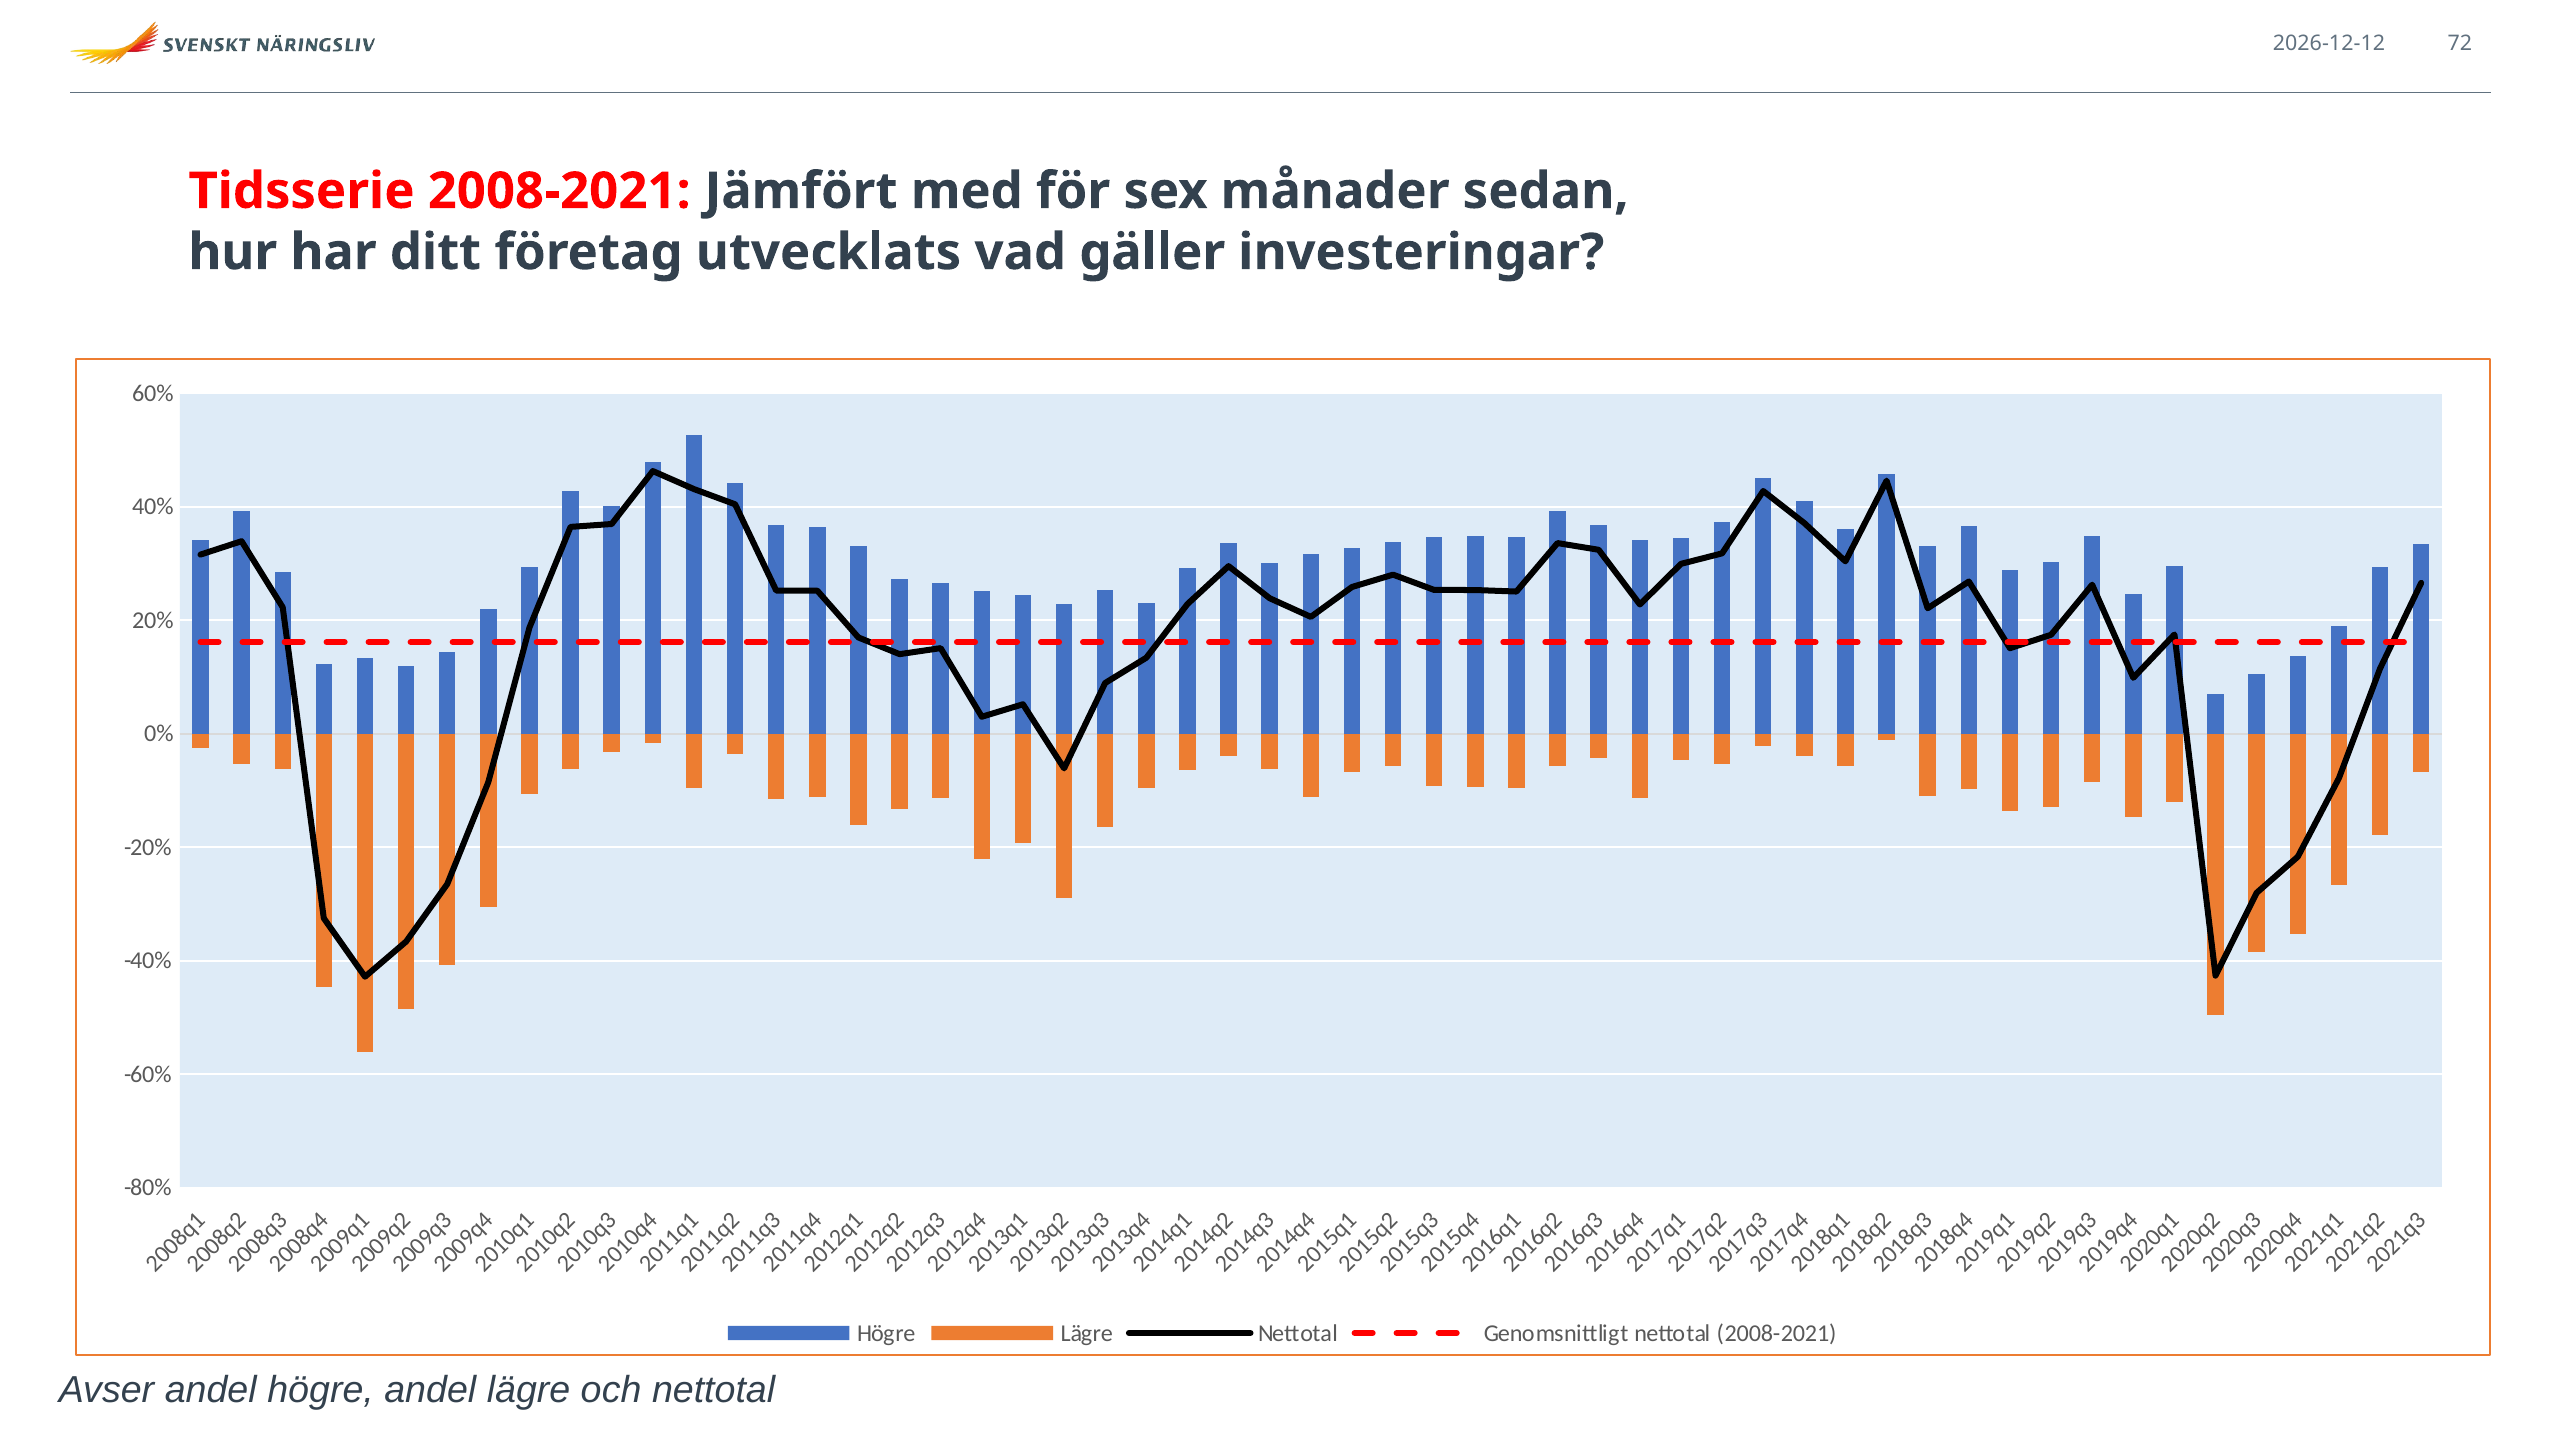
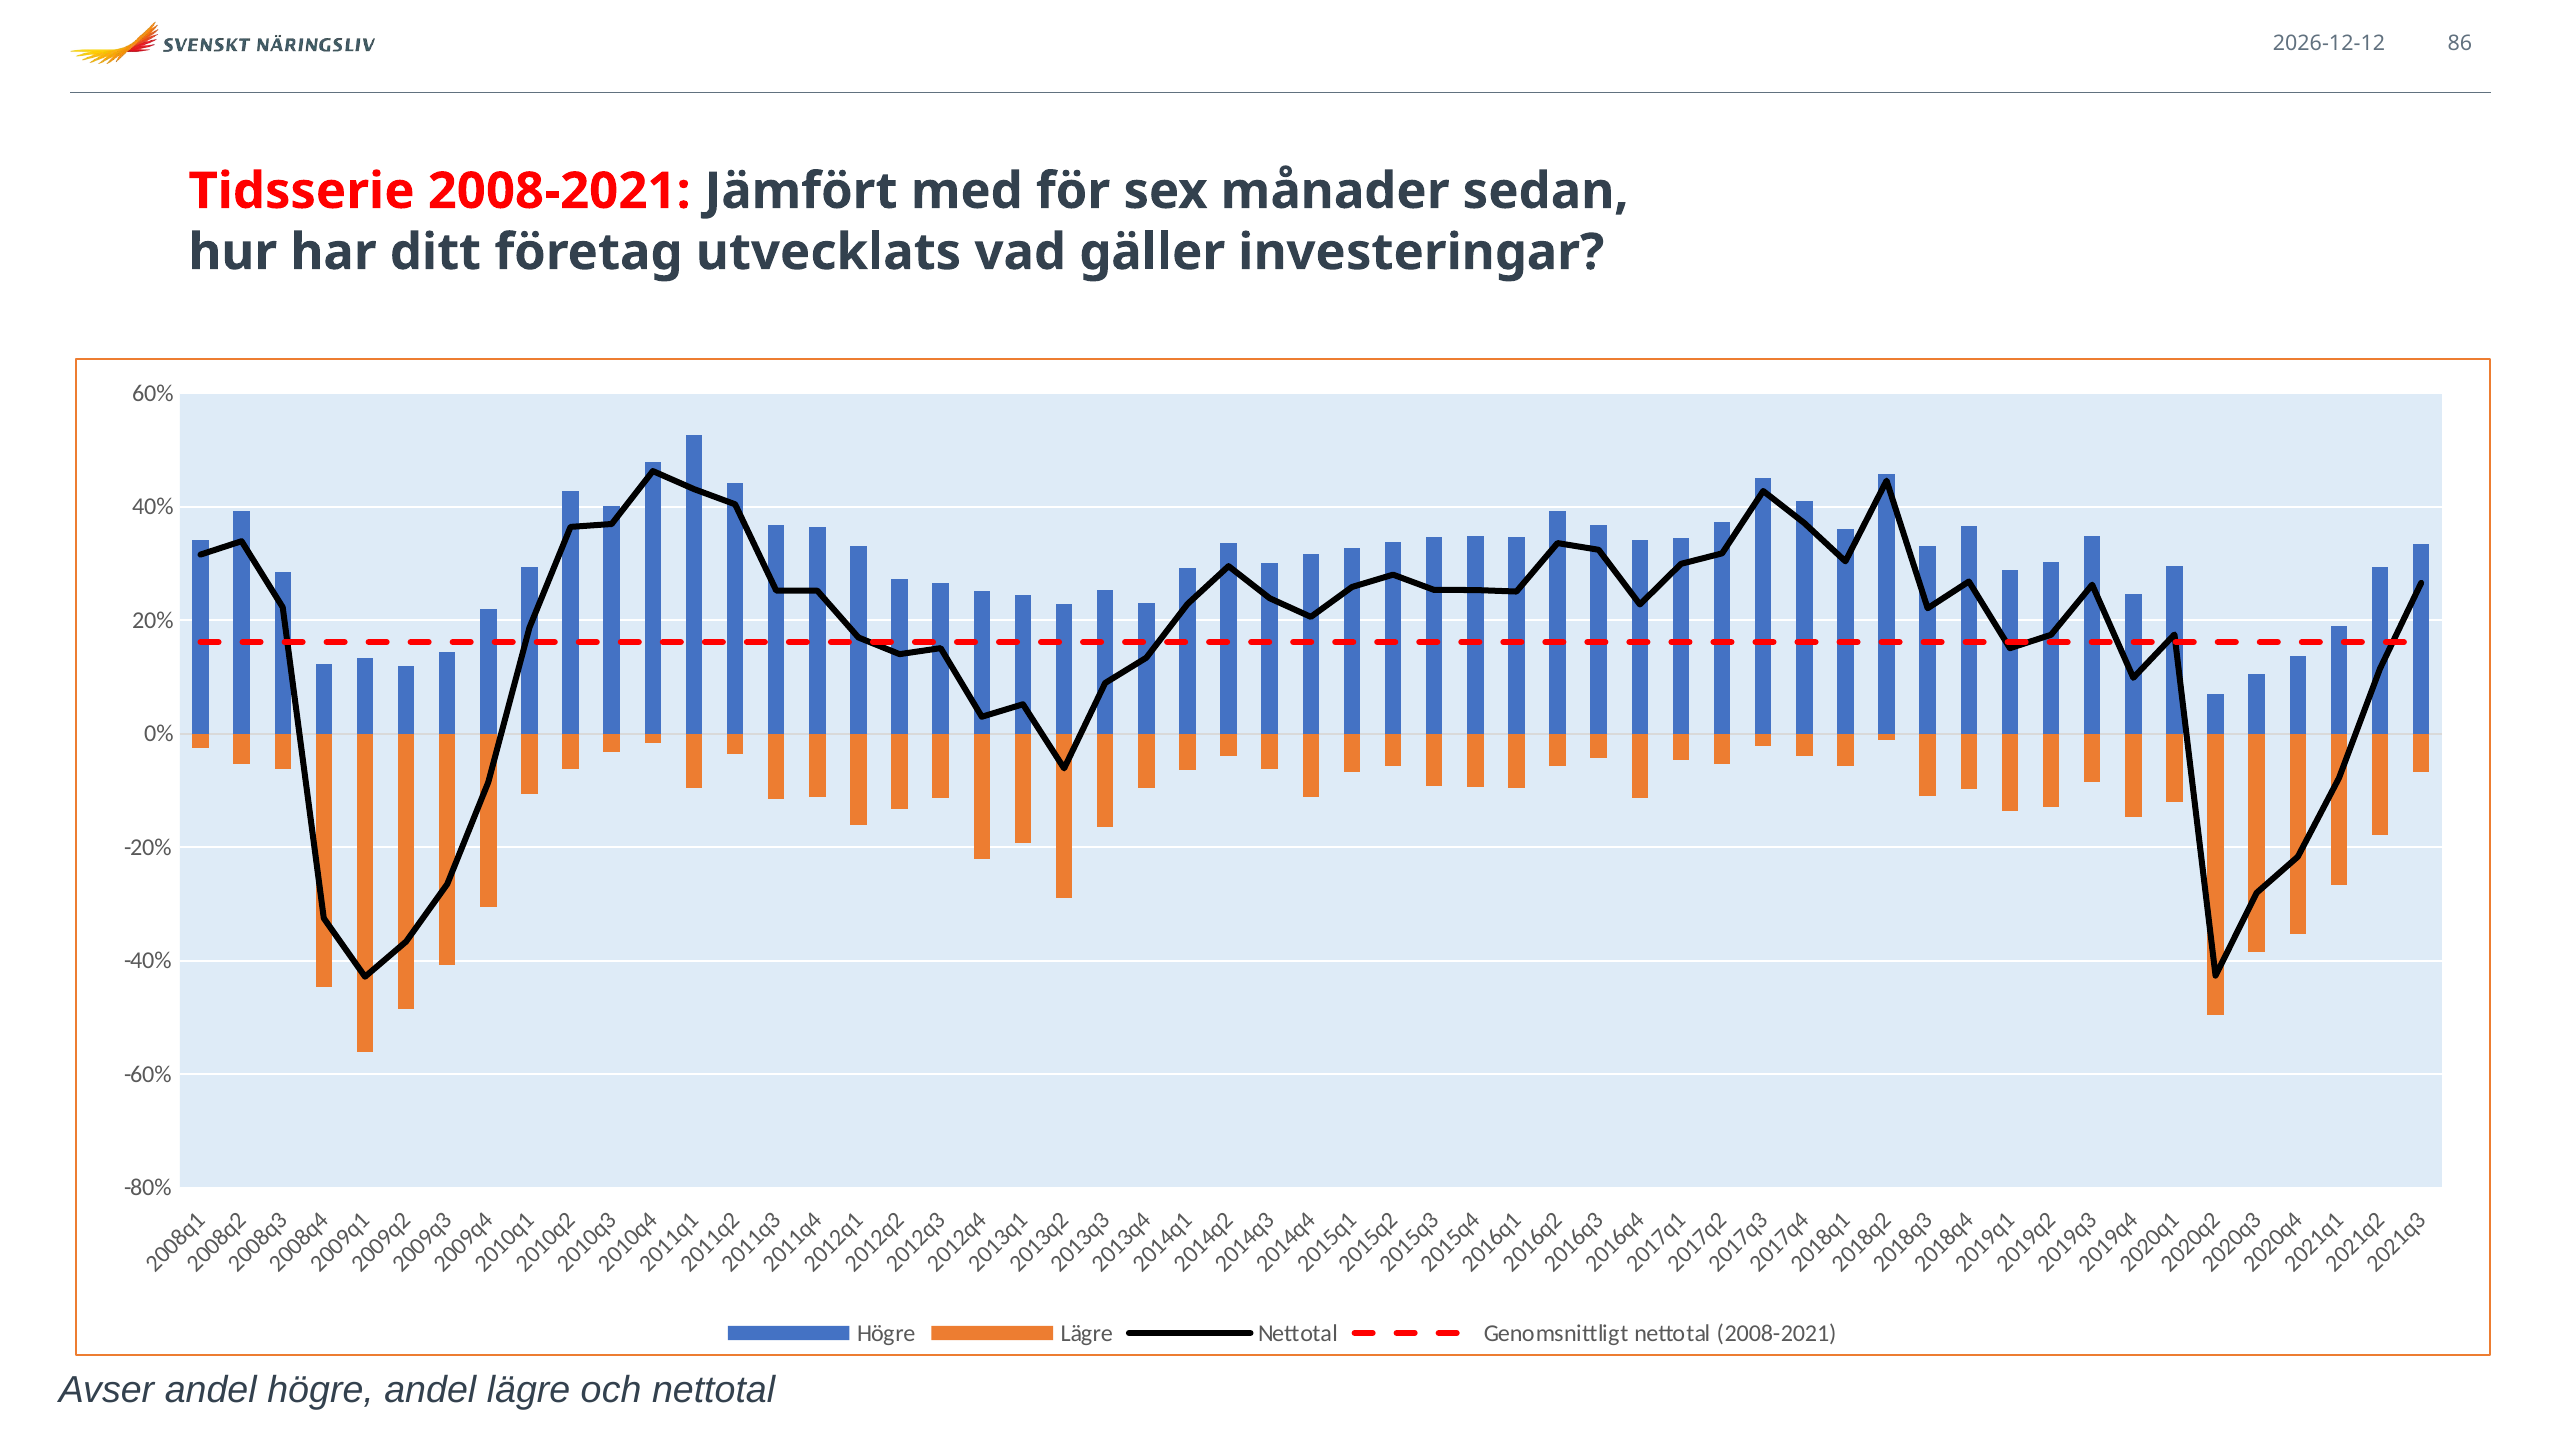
72: 72 -> 86 (2460, 43)
